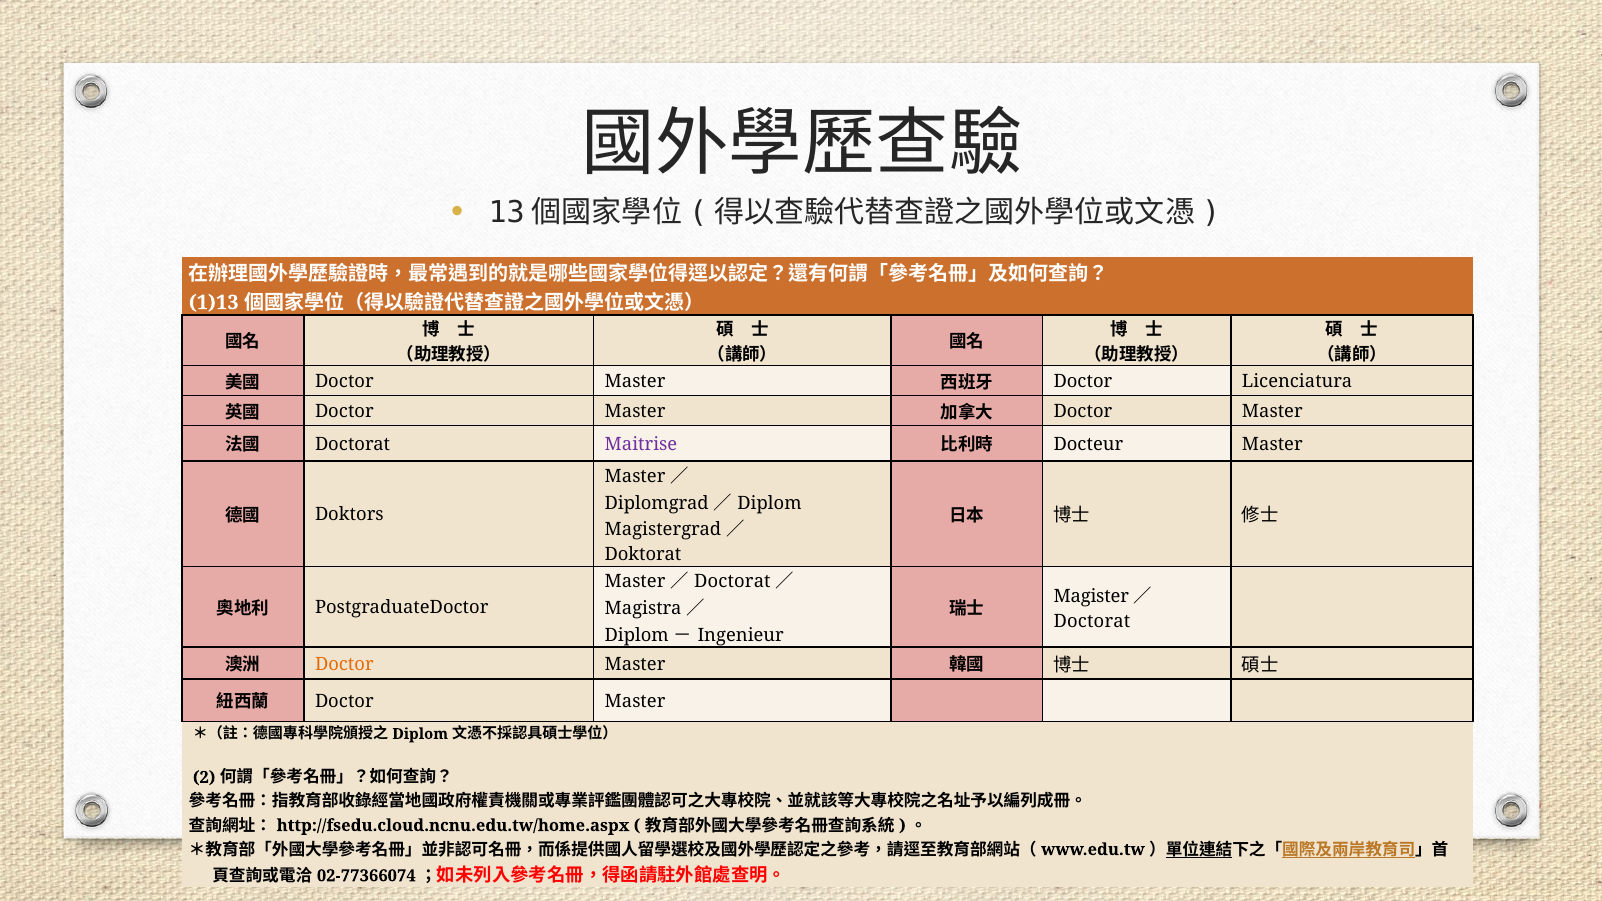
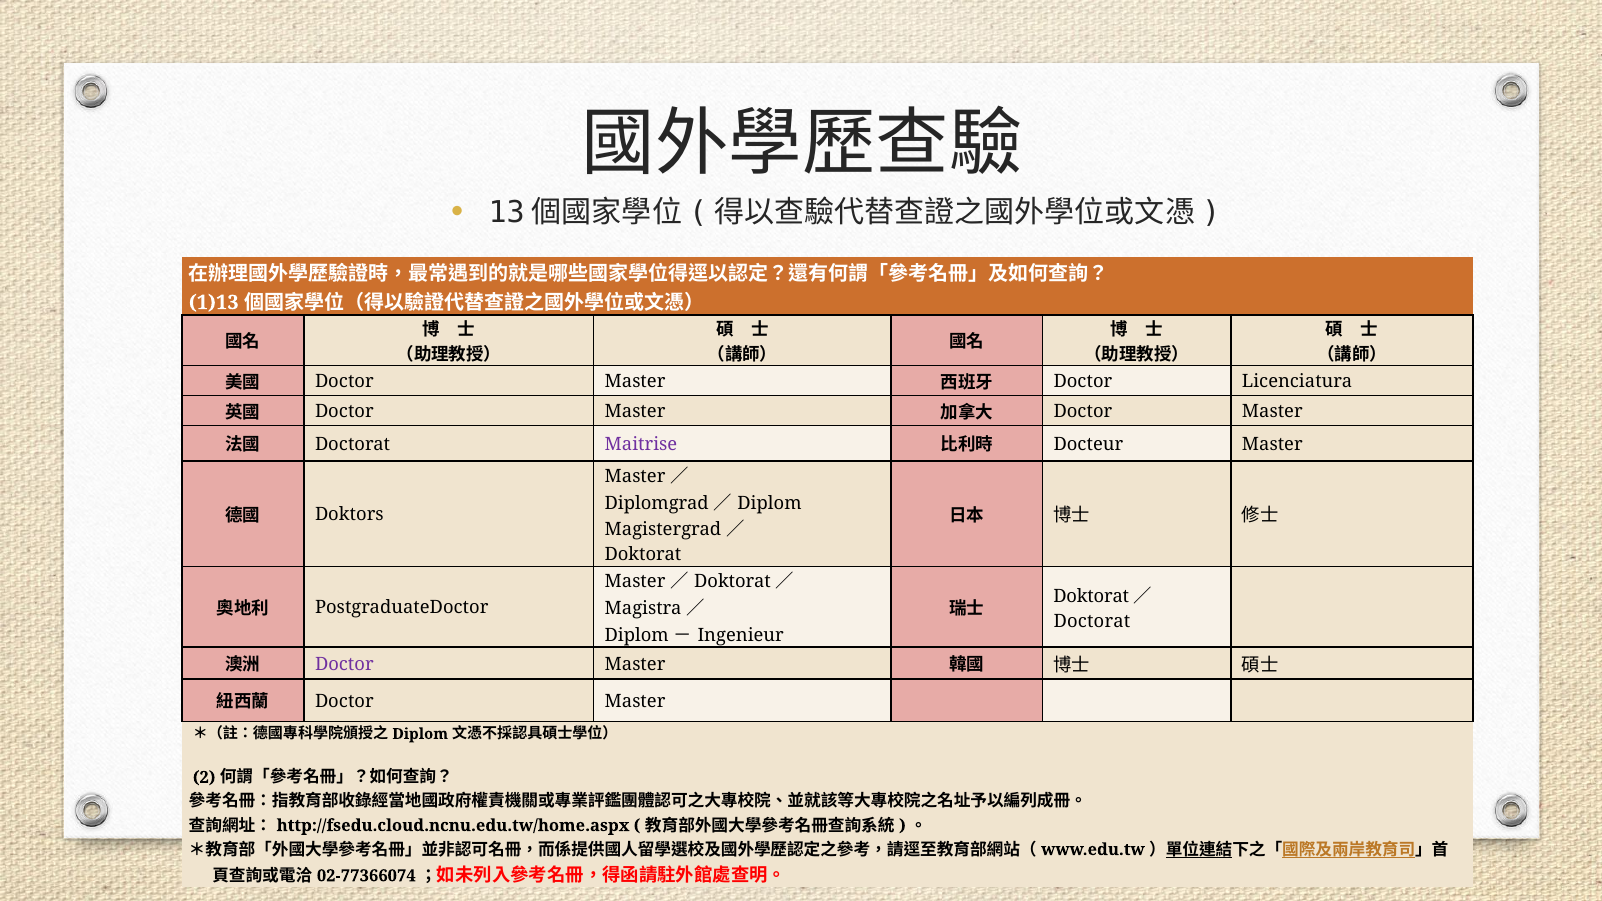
Doctorat: Doctorat -> Doktorat (733, 582)
Magister: Magister -> Doktorat (1091, 596)
Doctor colour: orange -> purple (344, 664)
